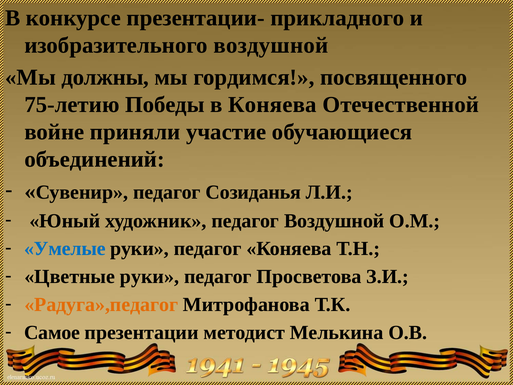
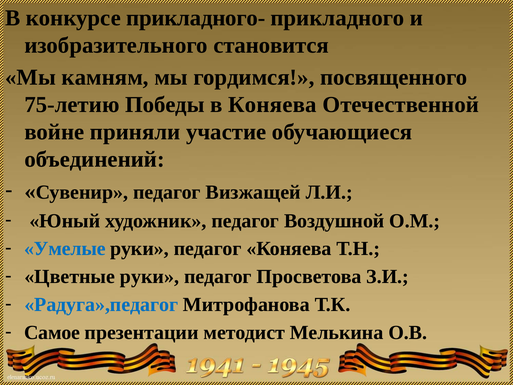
презентации-: презентации- -> прикладного- (196, 18)
изобразительного воздушной: воздушной -> становится (271, 45)
должны: должны -> камням (105, 77)
Созиданья: Созиданья -> Визжащей (253, 192)
Радуга»,педагог colour: orange -> blue (101, 304)
